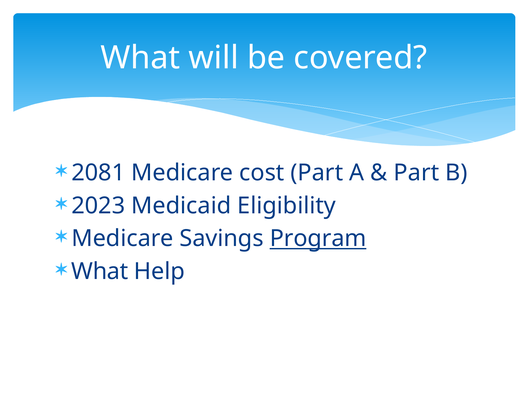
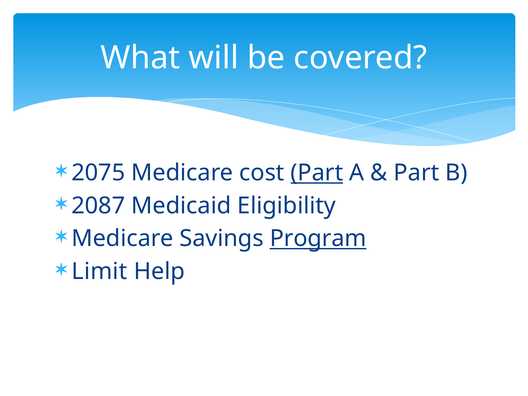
2081: 2081 -> 2075 (98, 173)
Part underline: none -> present (317, 173)
2023: 2023 -> 2087 (98, 206)
What: What -> Limit (100, 271)
